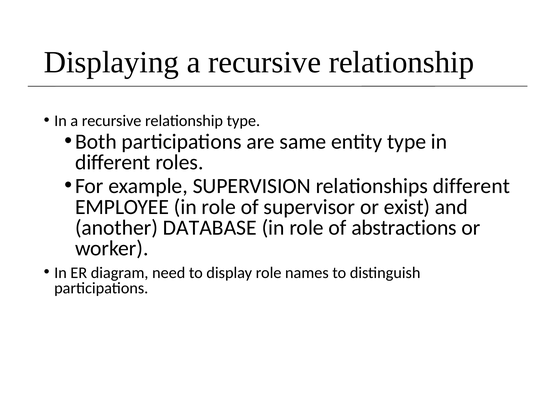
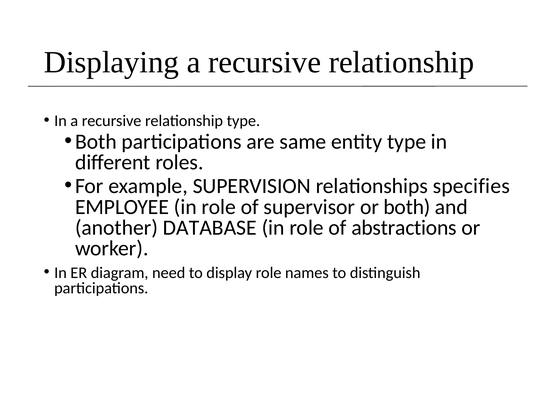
relationships different: different -> specifies (471, 186)
or exist: exist -> both (407, 207)
